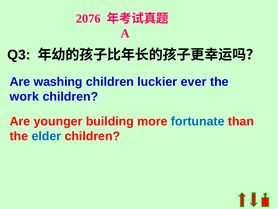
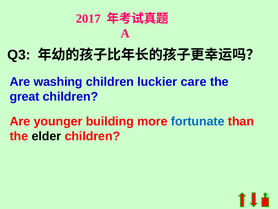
2076: 2076 -> 2017 (88, 19)
ever: ever -> care (194, 82)
work: work -> great (24, 96)
elder colour: blue -> black (46, 136)
